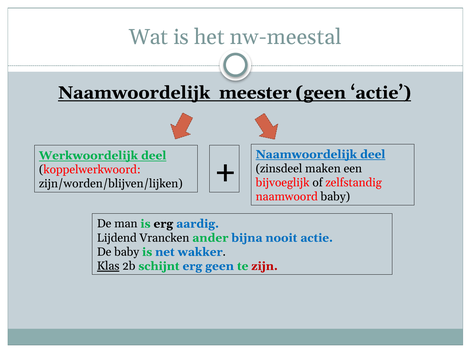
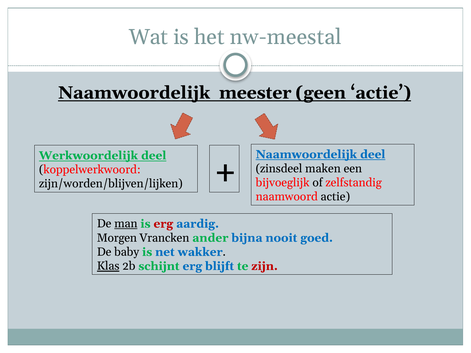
naamwoord baby: baby -> actie (335, 197)
man underline: none -> present (126, 224)
erg colour: black -> red (163, 224)
Lijdend: Lijdend -> Morgen (117, 238)
nooit actie: actie -> goed (317, 238)
erg geen: geen -> blijft (220, 266)
